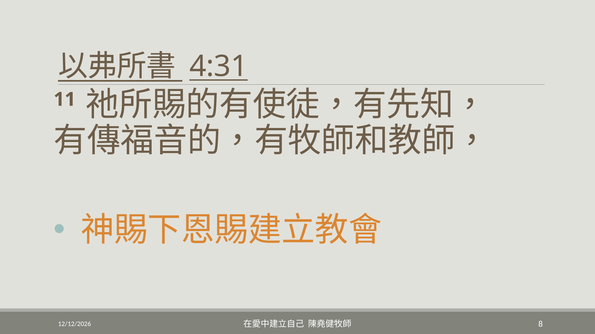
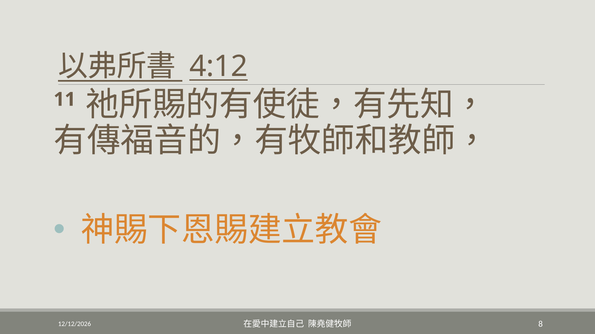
4:31: 4:31 -> 4:12 (219, 67)
